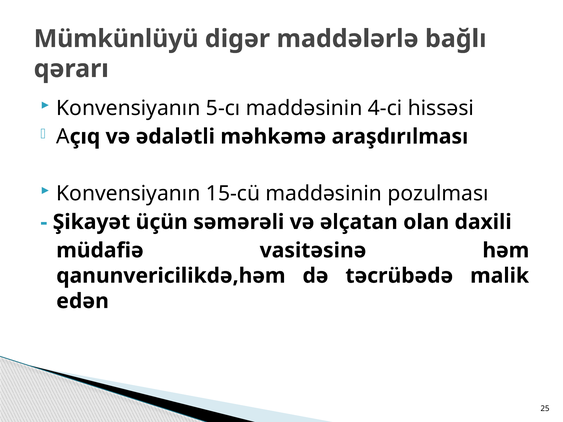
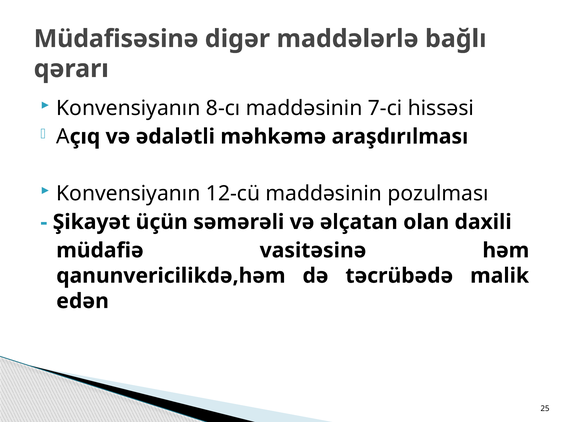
Mümkünlüyü: Mümkünlüyü -> Müdafisəsinə (116, 39)
5-cı: 5-cı -> 8-cı (223, 108)
4-ci: 4-ci -> 7-ci (385, 108)
15-cü: 15-cü -> 12-cü (233, 194)
